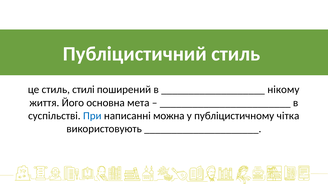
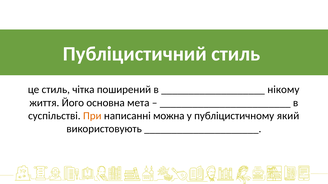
стилі: стилі -> чітка (83, 90)
При colour: blue -> orange (92, 116)
чітка: чітка -> який (288, 116)
